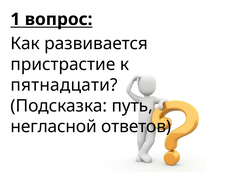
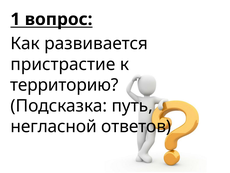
пятнадцати: пятнадцати -> территорию (64, 85)
